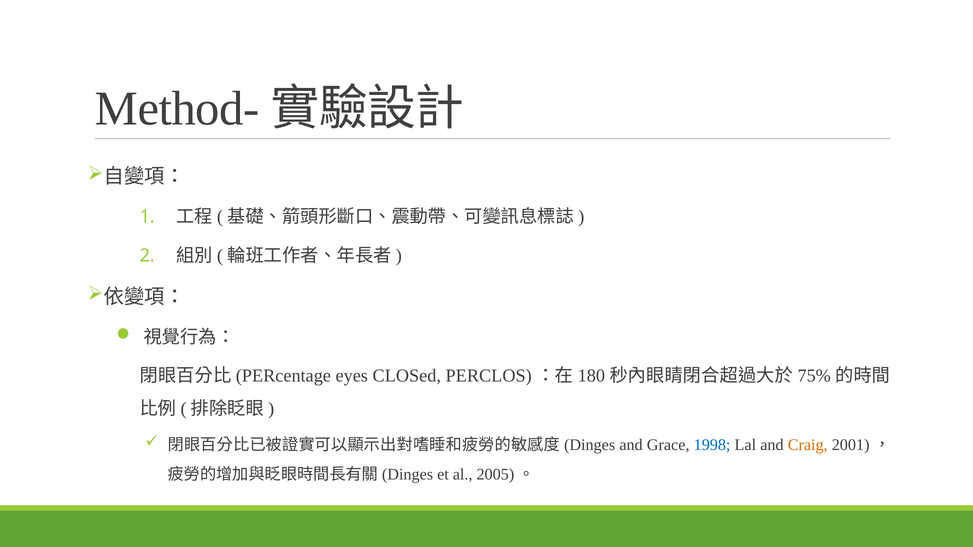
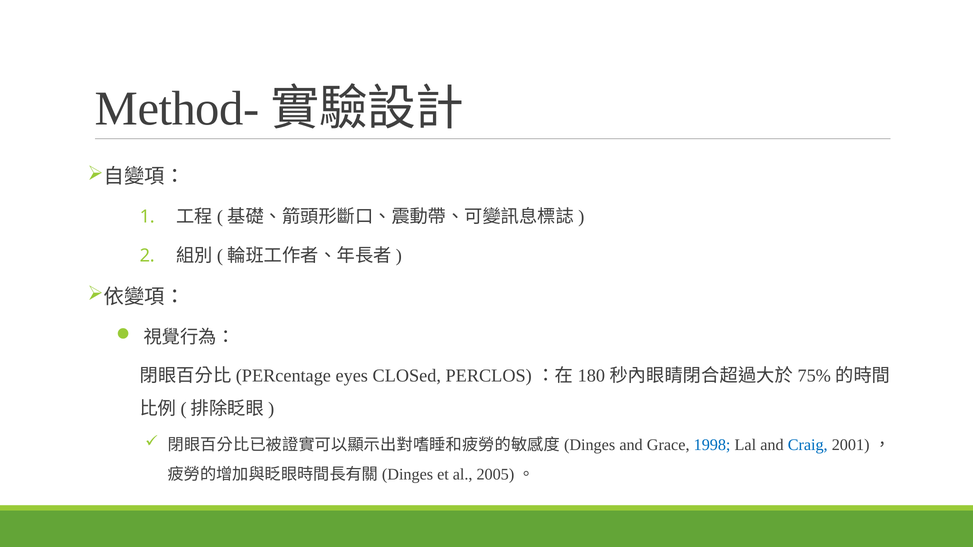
Craig colour: orange -> blue (808, 445)
